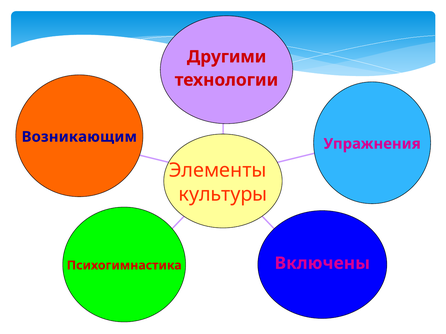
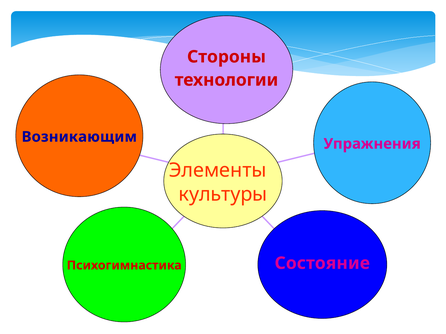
Другими: Другими -> Стороны (227, 57)
Включены: Включены -> Состояние (322, 264)
